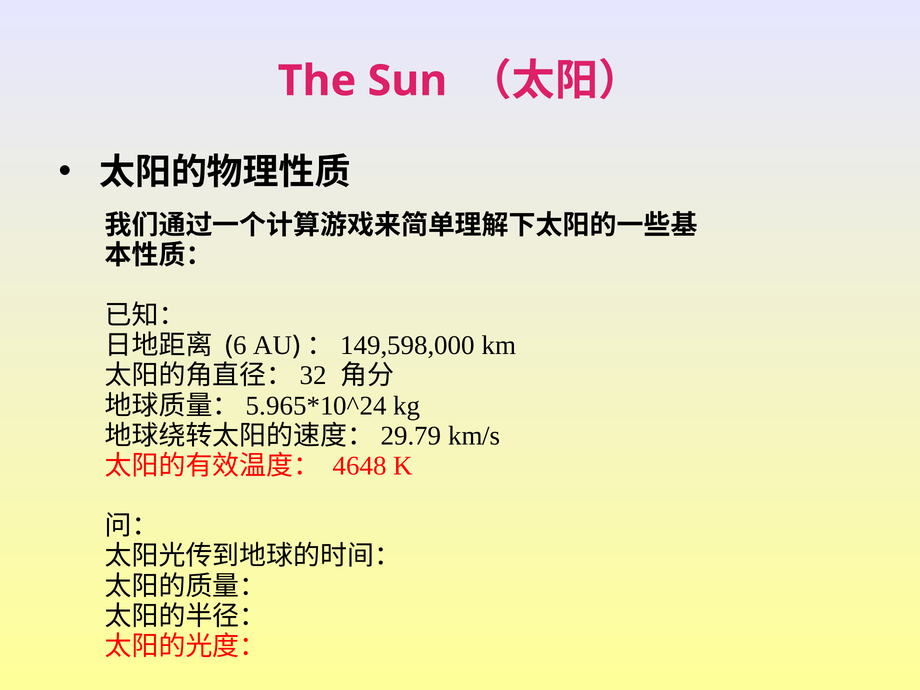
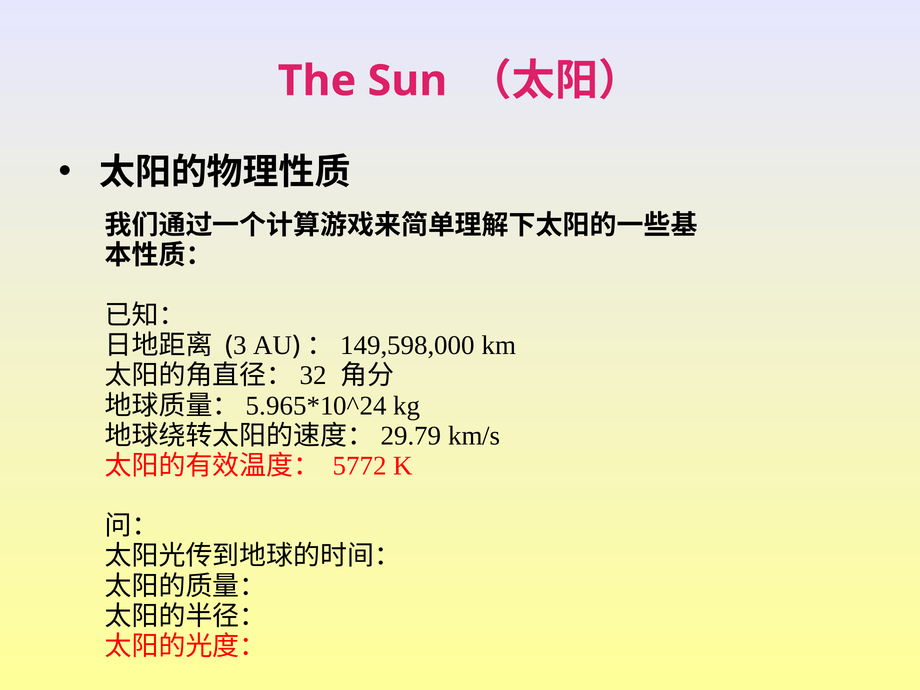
6: 6 -> 3 (240, 345)
4648: 4648 -> 5772 (360, 466)
